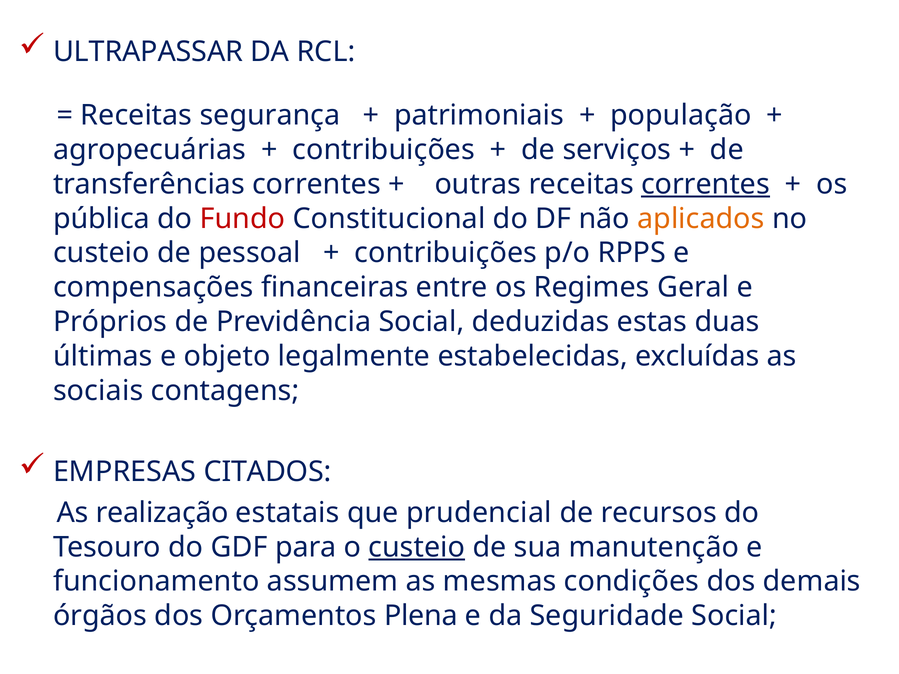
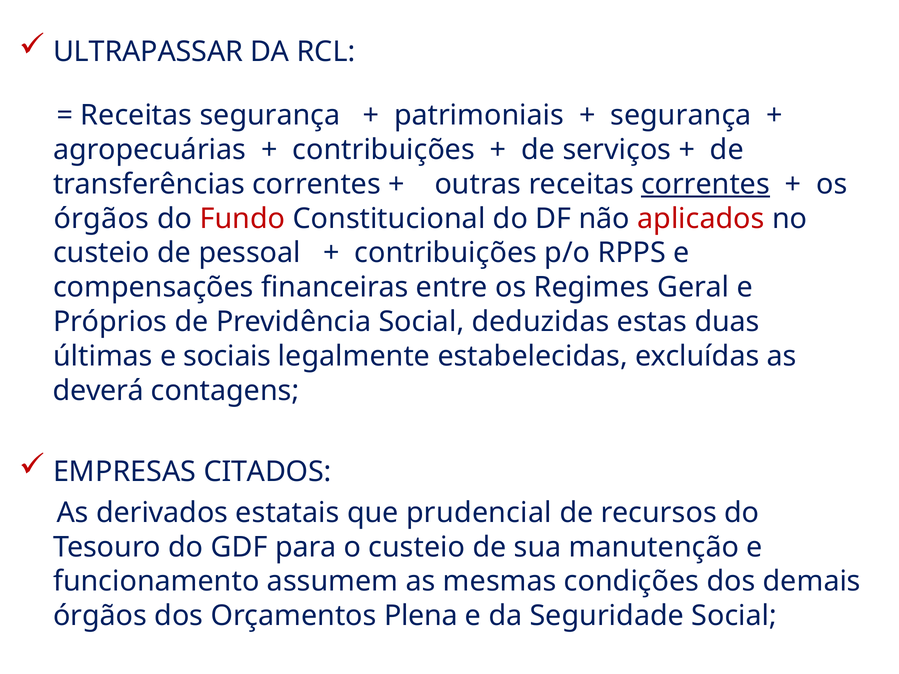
população: população -> segurança (681, 115)
pública: pública -> órgãos (101, 219)
aplicados colour: orange -> red (701, 219)
objeto: objeto -> sociais (227, 356)
sociais: sociais -> deverá (98, 391)
realização: realização -> derivados (162, 513)
custeio underline: present -> none (417, 547)
